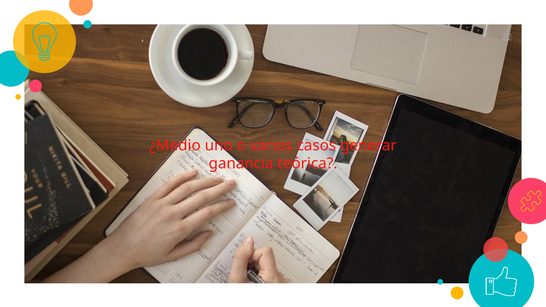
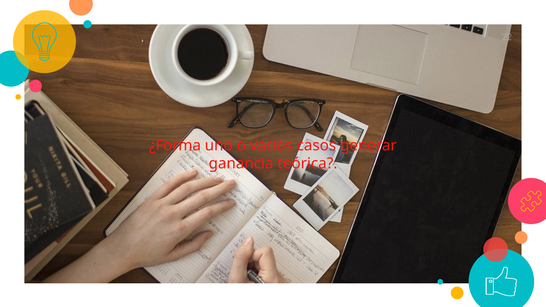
¿Medio: ¿Medio -> ¿Forma (175, 146)
